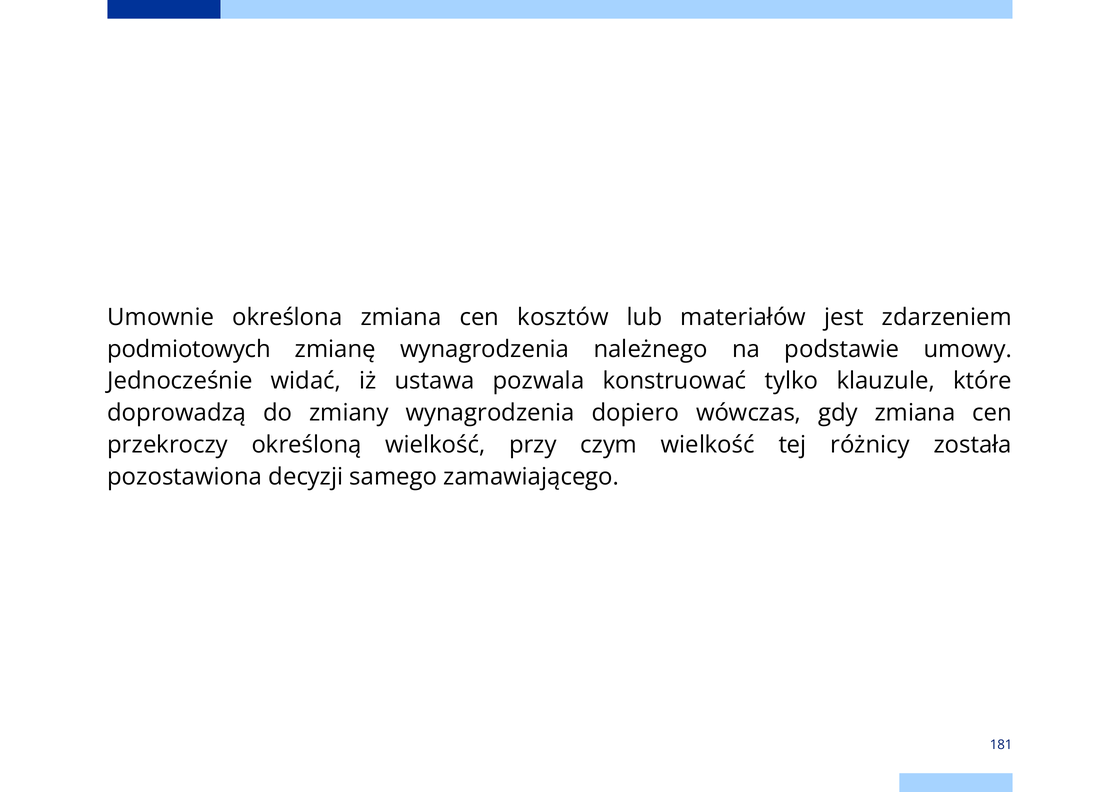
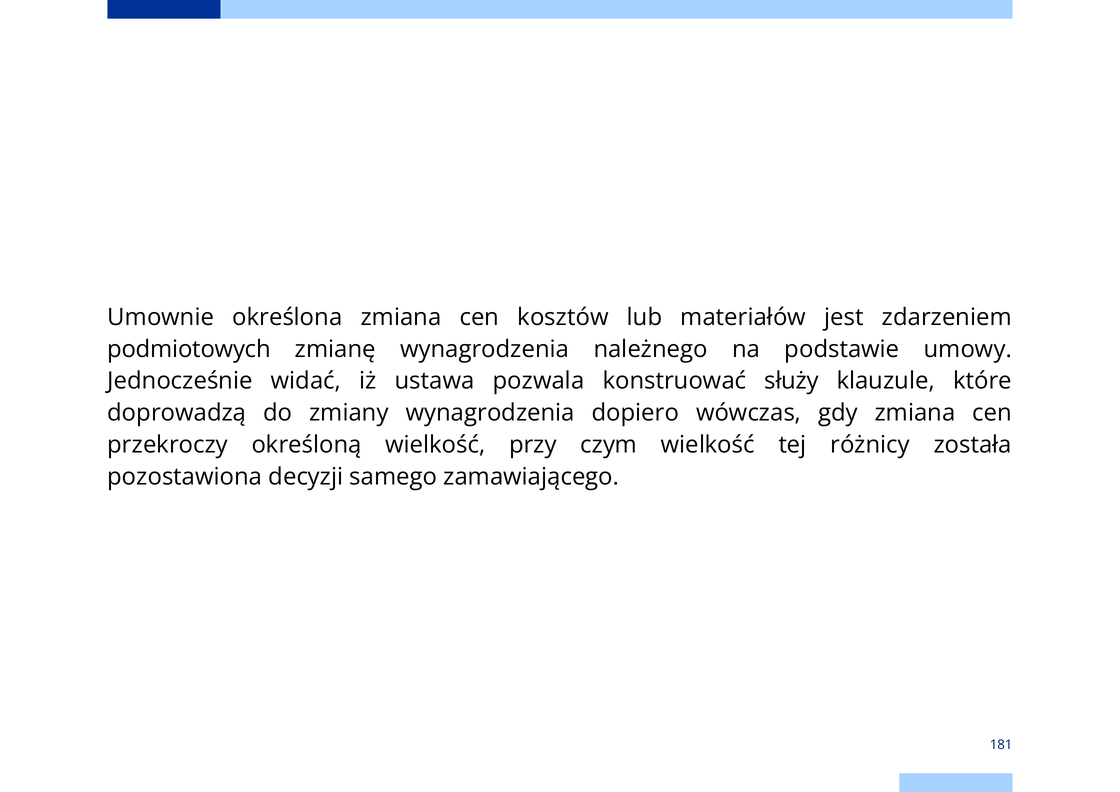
tylko: tylko -> służy (792, 381)
